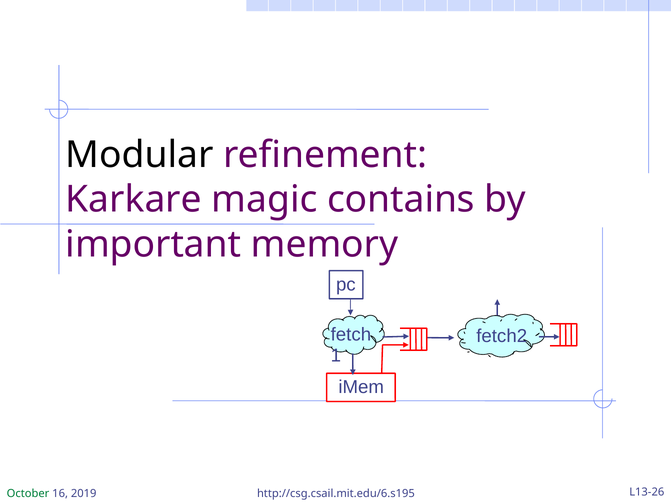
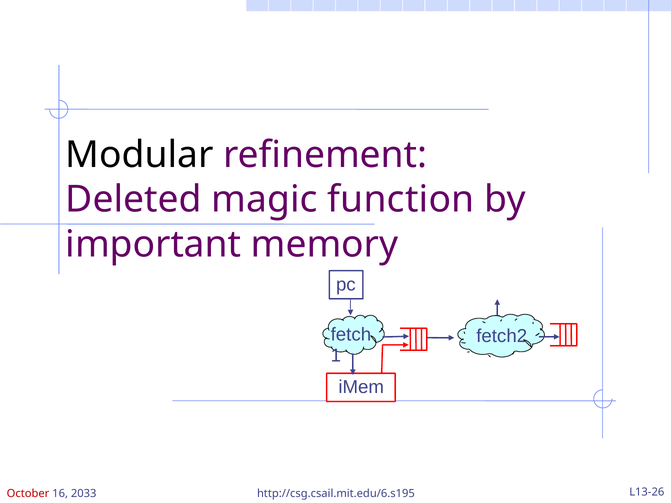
Karkare: Karkare -> Deleted (134, 200)
contains: contains -> function (401, 200)
October colour: green -> red (28, 494)
2019: 2019 -> 2033 (84, 494)
